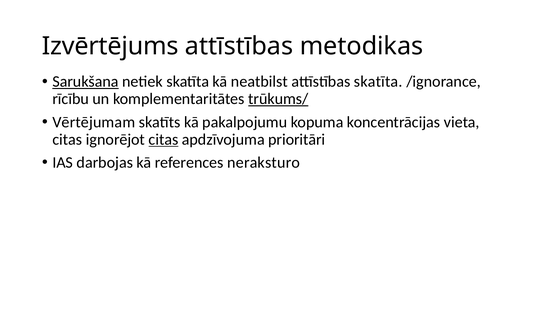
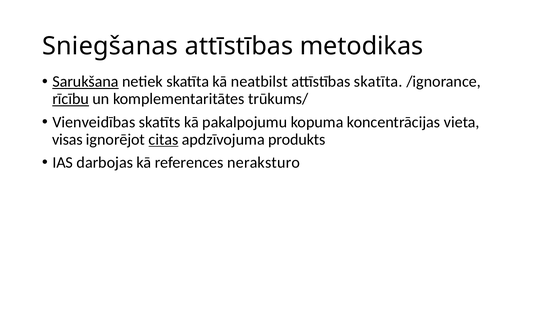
Izvērtējums: Izvērtējums -> Sniegšanas (110, 46)
rīcību underline: none -> present (71, 99)
trūkums/ underline: present -> none (278, 99)
Vērtējumam: Vērtējumam -> Vienveidības (94, 122)
citas: citas -> visas (67, 139)
prioritāri: prioritāri -> produkts (297, 139)
